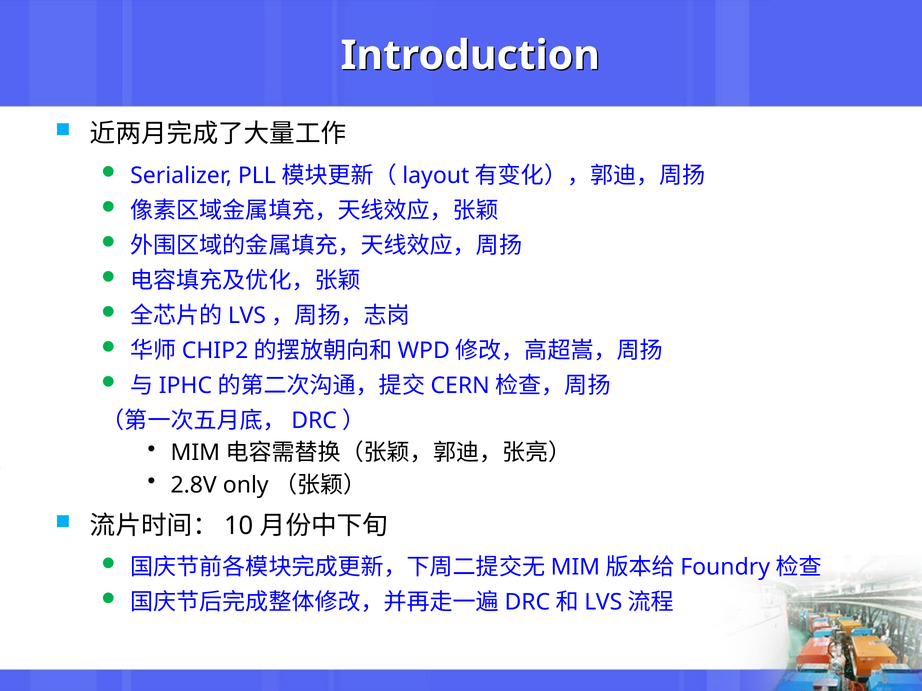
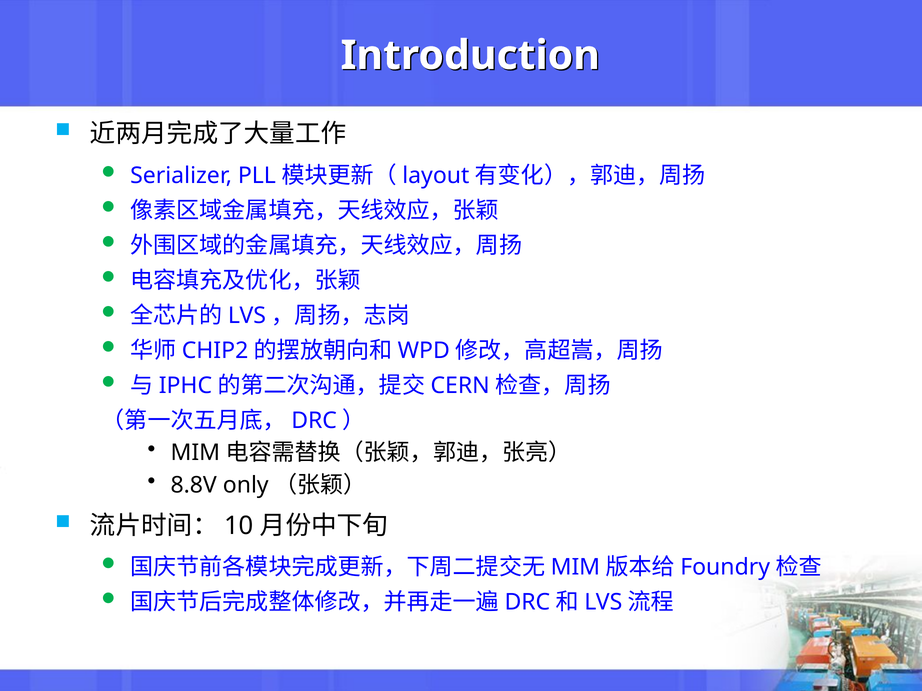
2.8V: 2.8V -> 8.8V (194, 485)
